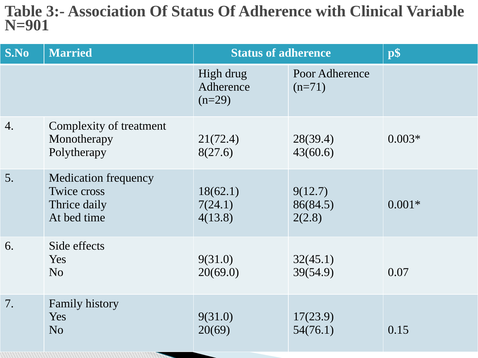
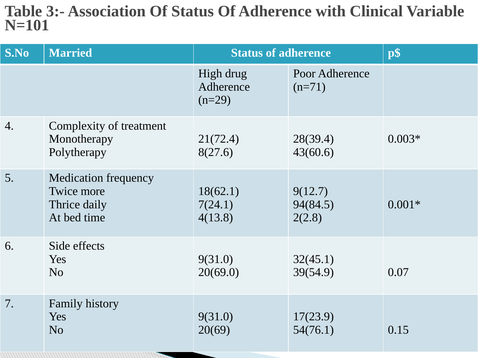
N=901: N=901 -> N=101 (27, 25)
cross: cross -> more (93, 191)
86(84.5: 86(84.5 -> 94(84.5 (313, 205)
